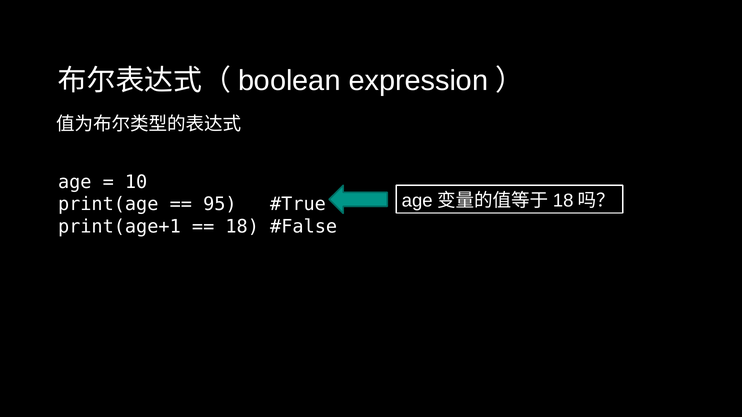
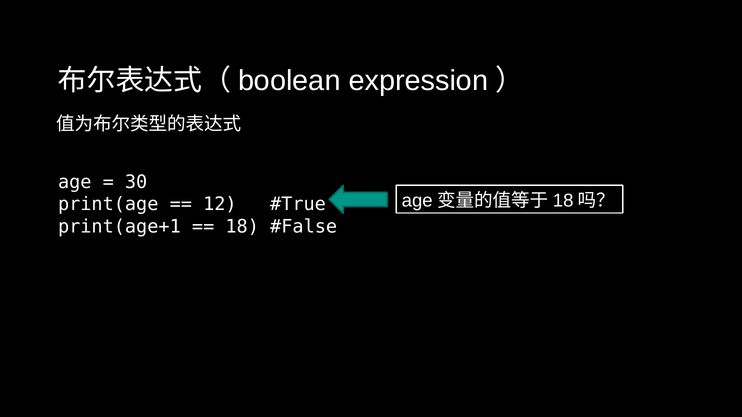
10: 10 -> 30 (136, 182)
95: 95 -> 12 (220, 204)
